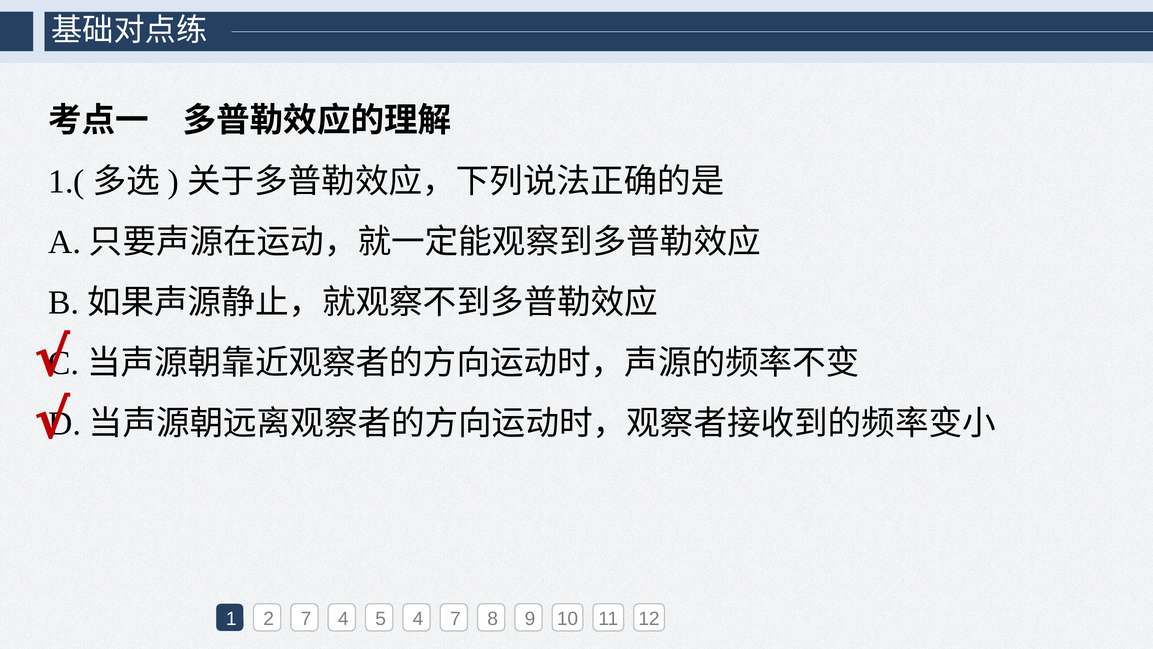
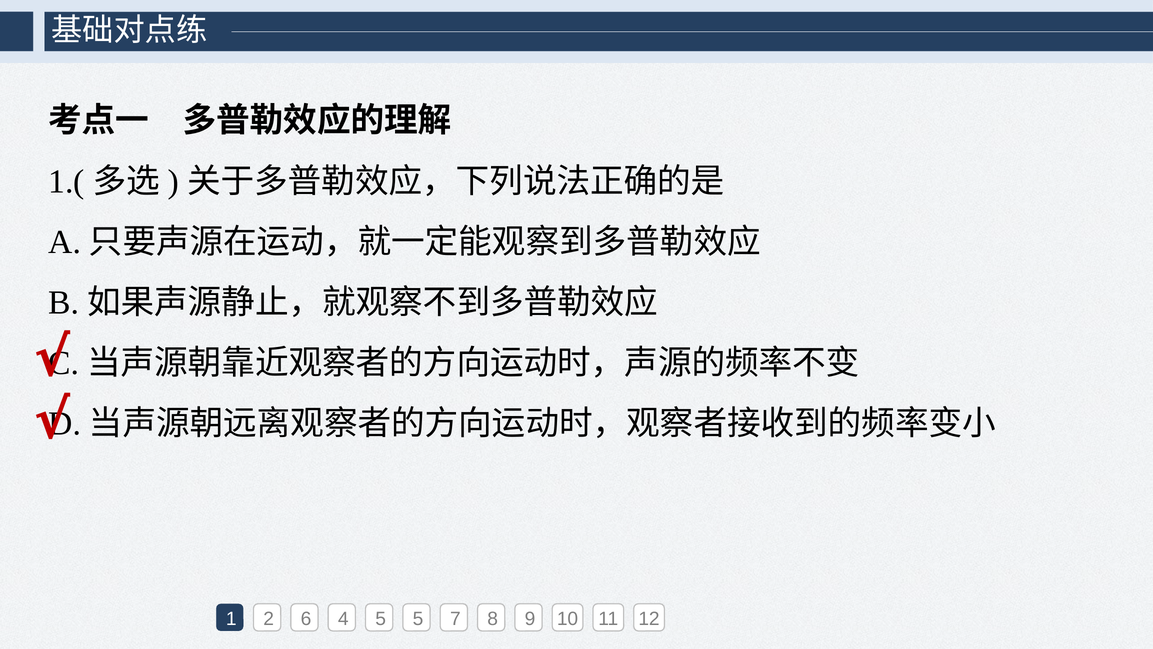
2 7: 7 -> 6 (306, 618)
5 4: 4 -> 5 (418, 618)
